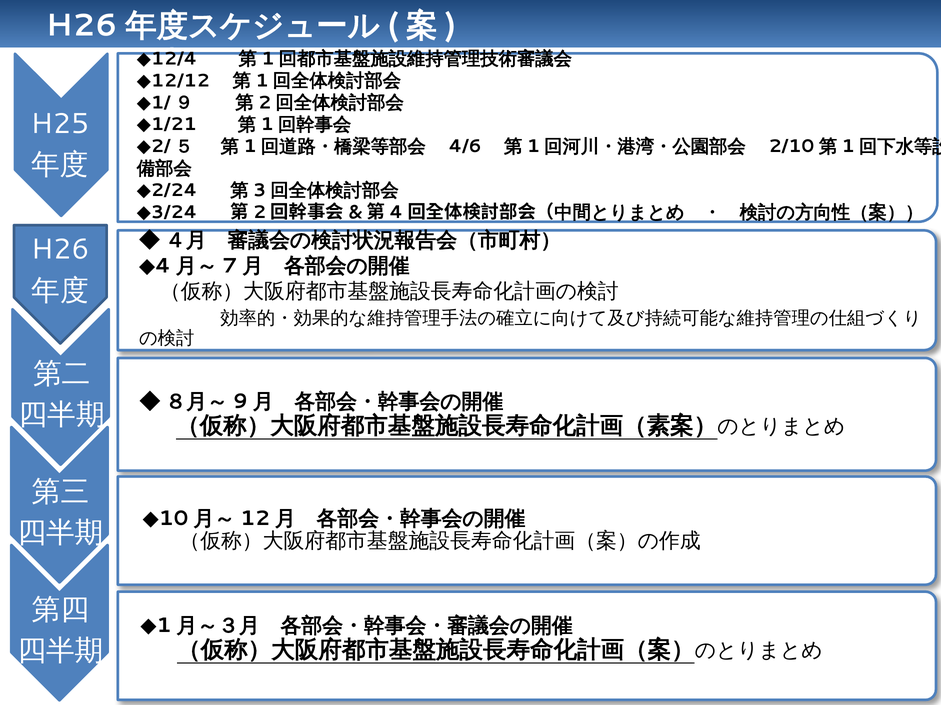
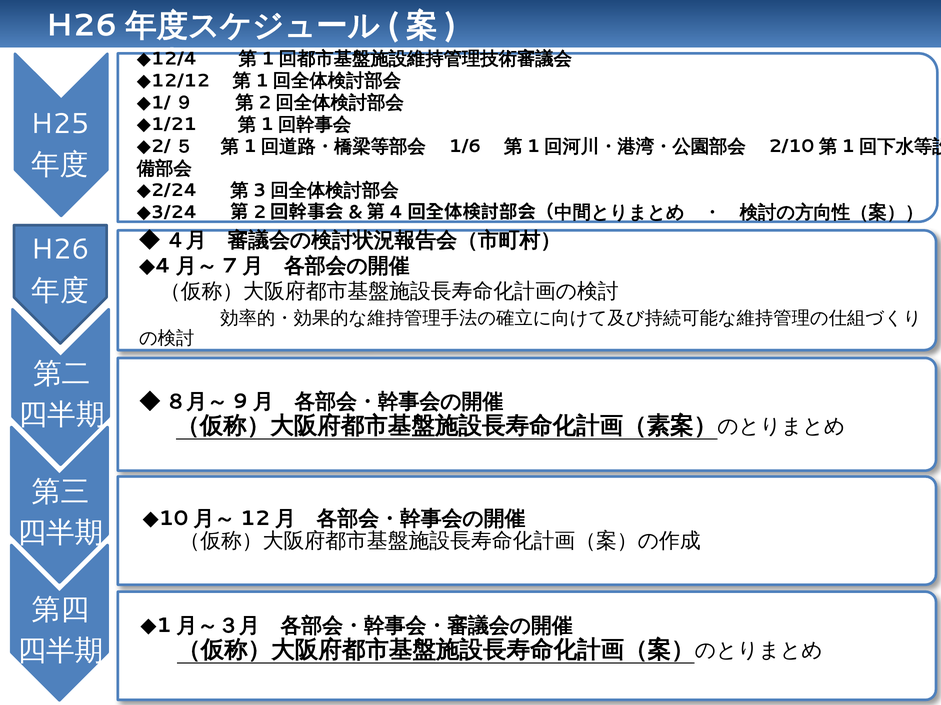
4/6: 4/6 -> 1/6 (465, 147)
